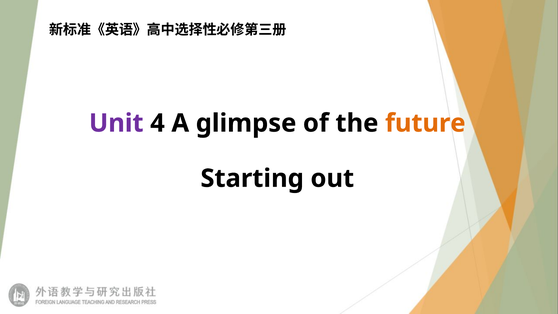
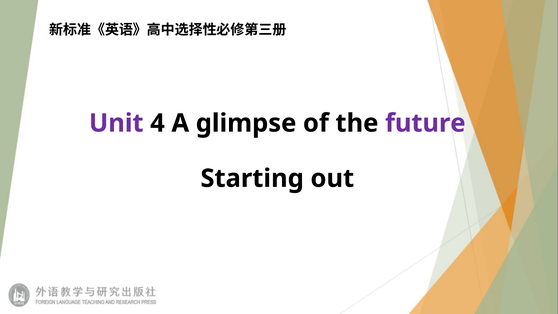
future colour: orange -> purple (425, 123)
